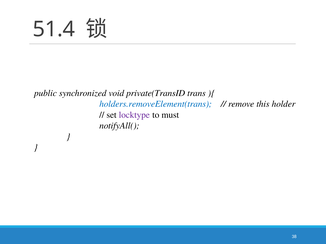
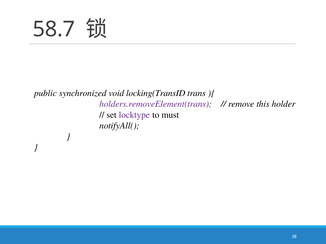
51.4: 51.4 -> 58.7 (54, 29)
private(TransID: private(TransID -> locking(TransID (156, 93)
holders.removeElement(trans colour: blue -> purple (156, 104)
